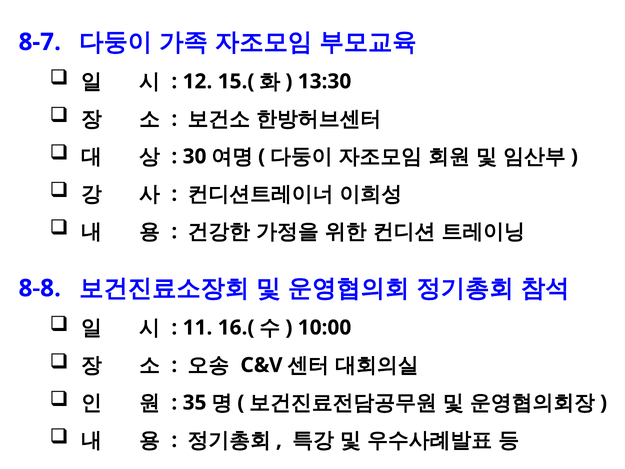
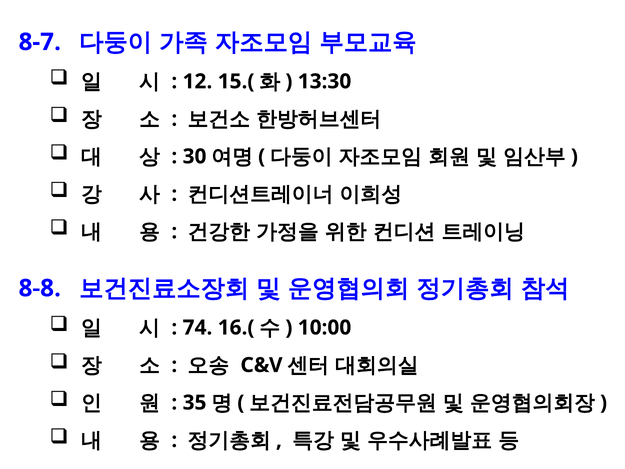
11: 11 -> 74 (197, 327)
